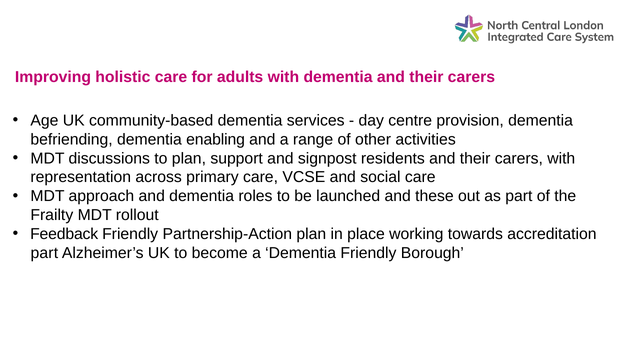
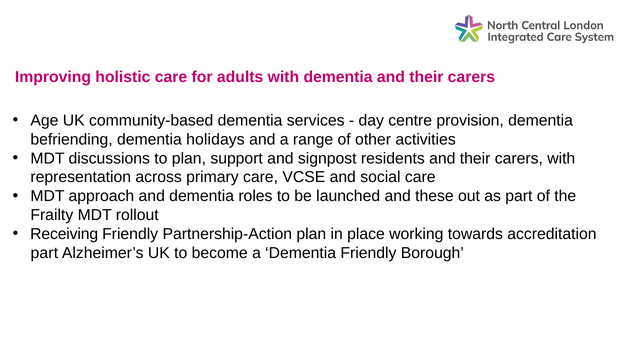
enabling: enabling -> holidays (215, 139)
Feedback: Feedback -> Receiving (64, 234)
